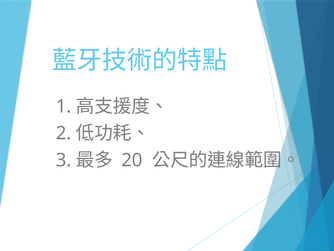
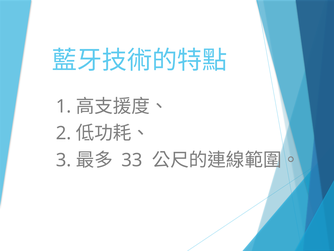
20: 20 -> 33 (132, 160)
